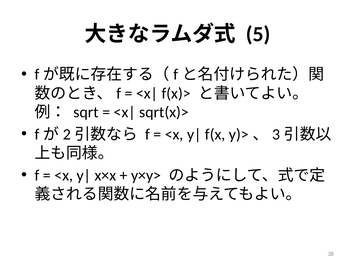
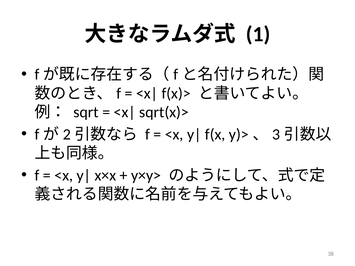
5: 5 -> 1 (258, 34)
